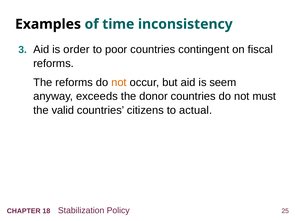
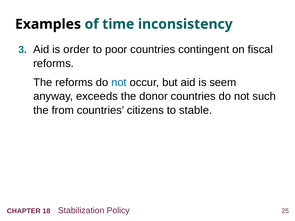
not colour: orange -> blue (119, 82)
must: must -> such (264, 96)
valid: valid -> from (63, 110)
actual: actual -> stable (196, 110)
